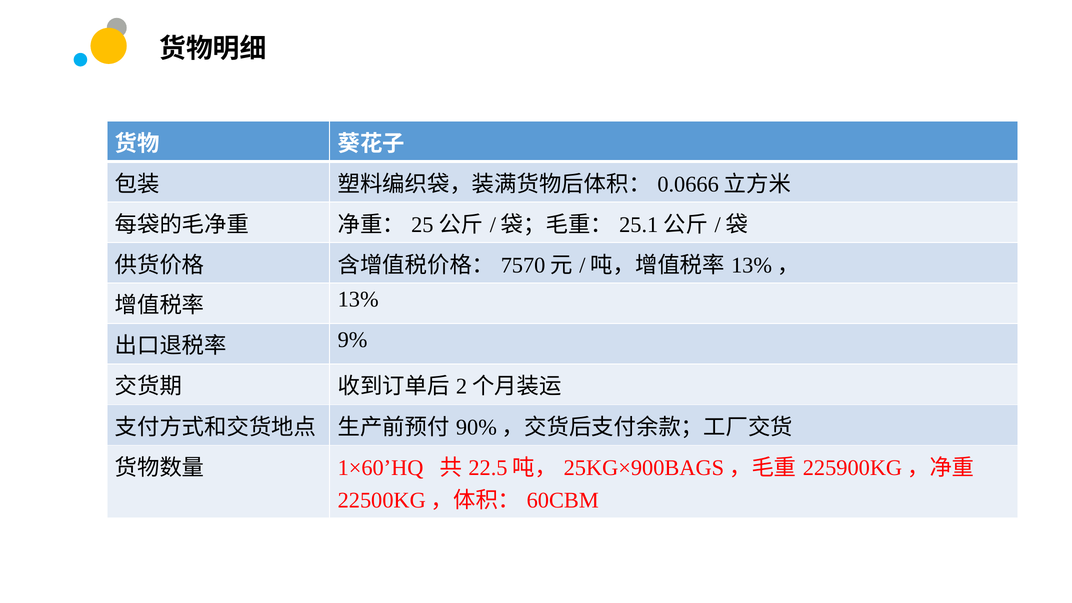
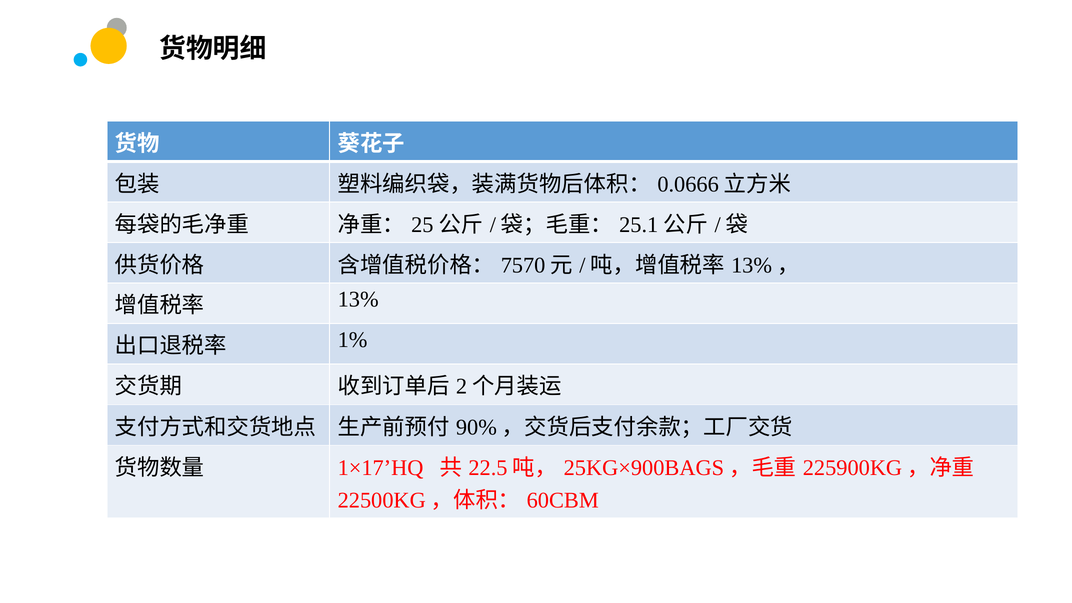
9%: 9% -> 1% (353, 340)
1×60’HQ: 1×60’HQ -> 1×17’HQ (381, 468)
